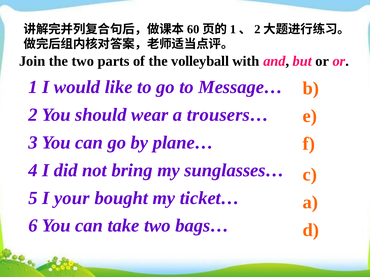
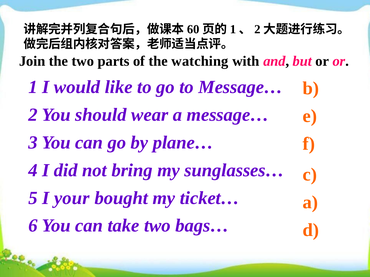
volleyball: volleyball -> watching (200, 61)
a trousers…: trousers… -> message… (228, 115)
